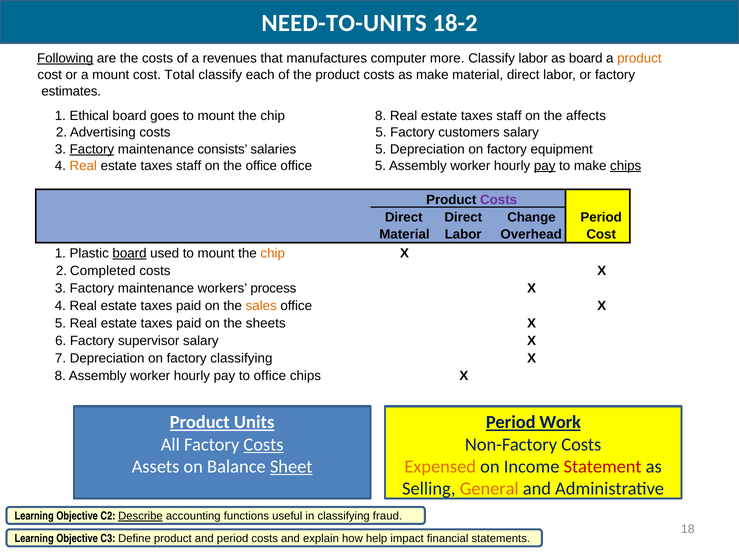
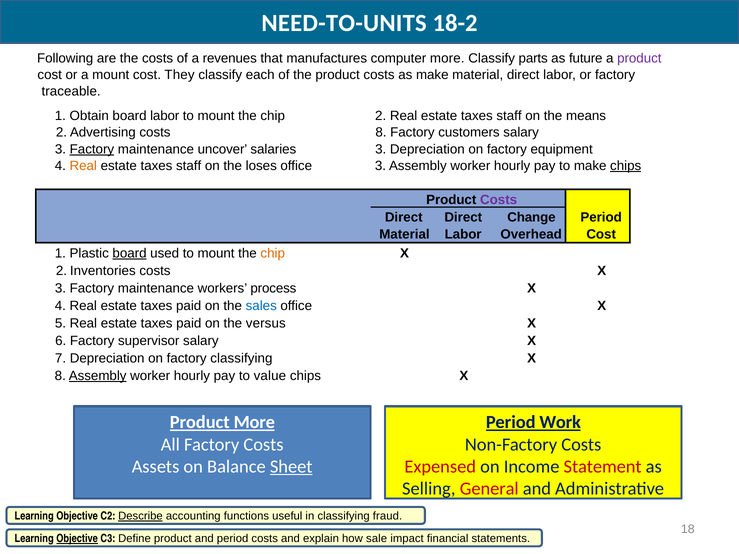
Following underline: present -> none (65, 58)
Classify labor: labor -> parts (533, 58)
as board: board -> future (586, 58)
product colour: orange -> purple (639, 58)
Total: Total -> They (180, 75)
estimates: estimates -> traceable (71, 92)
Ethical: Ethical -> Obtain (89, 116)
board goes: goes -> labor (165, 116)
chip 8: 8 -> 2 (381, 116)
affects: affects -> means (586, 116)
costs 5: 5 -> 8 (381, 133)
consists: consists -> uncover (223, 149)
salaries 5: 5 -> 3 (381, 149)
the office: office -> loses (261, 166)
office 5: 5 -> 3 (380, 166)
pay underline: present -> none (545, 166)
Completed: Completed -> Inventories (103, 271)
sales colour: orange -> blue (261, 306)
sheets: sheets -> versus (266, 323)
Assembly underline: none -> present (98, 376)
to office: office -> value (270, 376)
Product Units: Units -> More (254, 422)
Costs underline: present -> none (264, 445)
Expensed colour: orange -> red (440, 467)
General colour: orange -> red (489, 489)
Objective underline: none -> present (77, 539)
help: help -> sale (377, 539)
